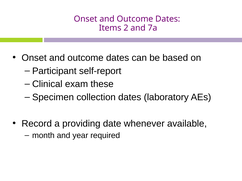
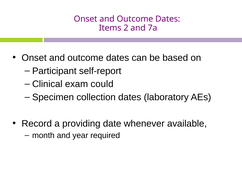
these: these -> could (102, 84)
